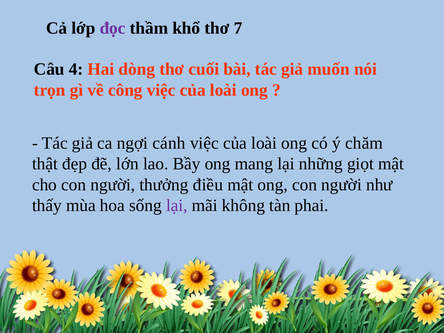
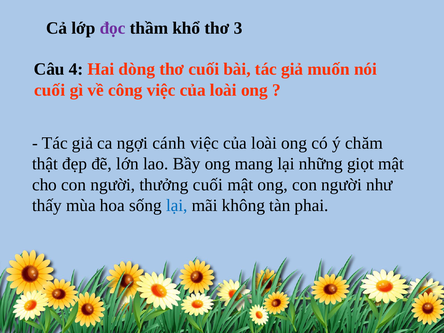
7: 7 -> 3 (238, 28)
trọn: trọn -> cuối (50, 90)
thưởng điều: điều -> cuối (208, 185)
lại colour: purple -> blue (177, 205)
